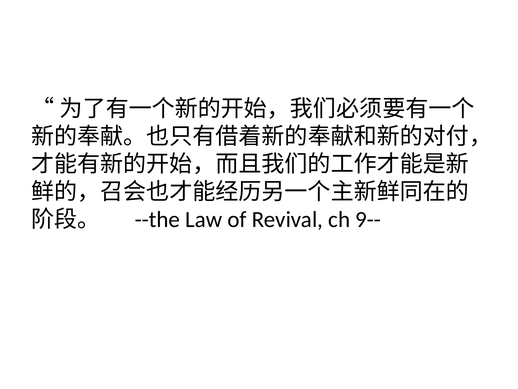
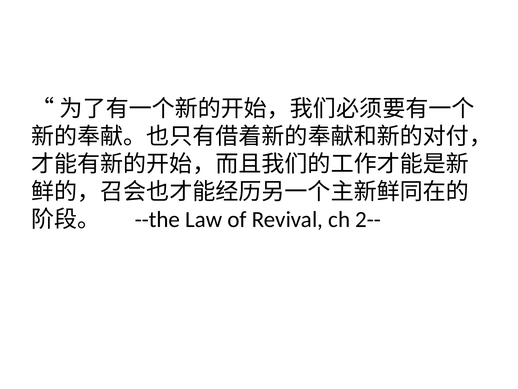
9--: 9-- -> 2-- (368, 219)
